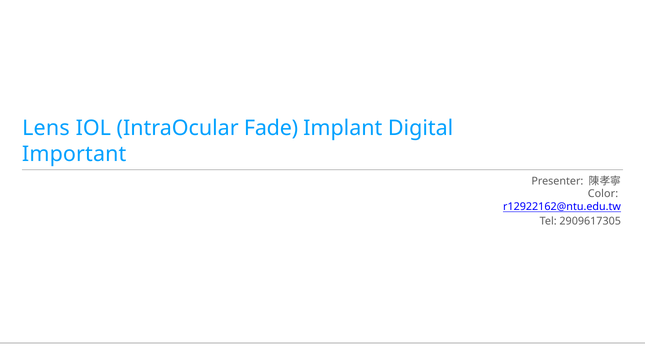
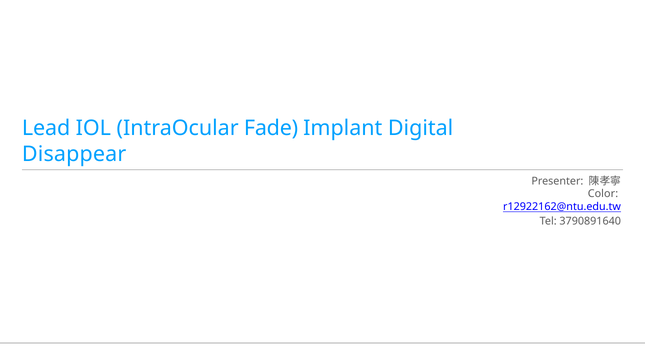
Lens: Lens -> Lead (46, 128)
Important: Important -> Disappear (74, 154)
2909617305: 2909617305 -> 3790891640 (590, 221)
